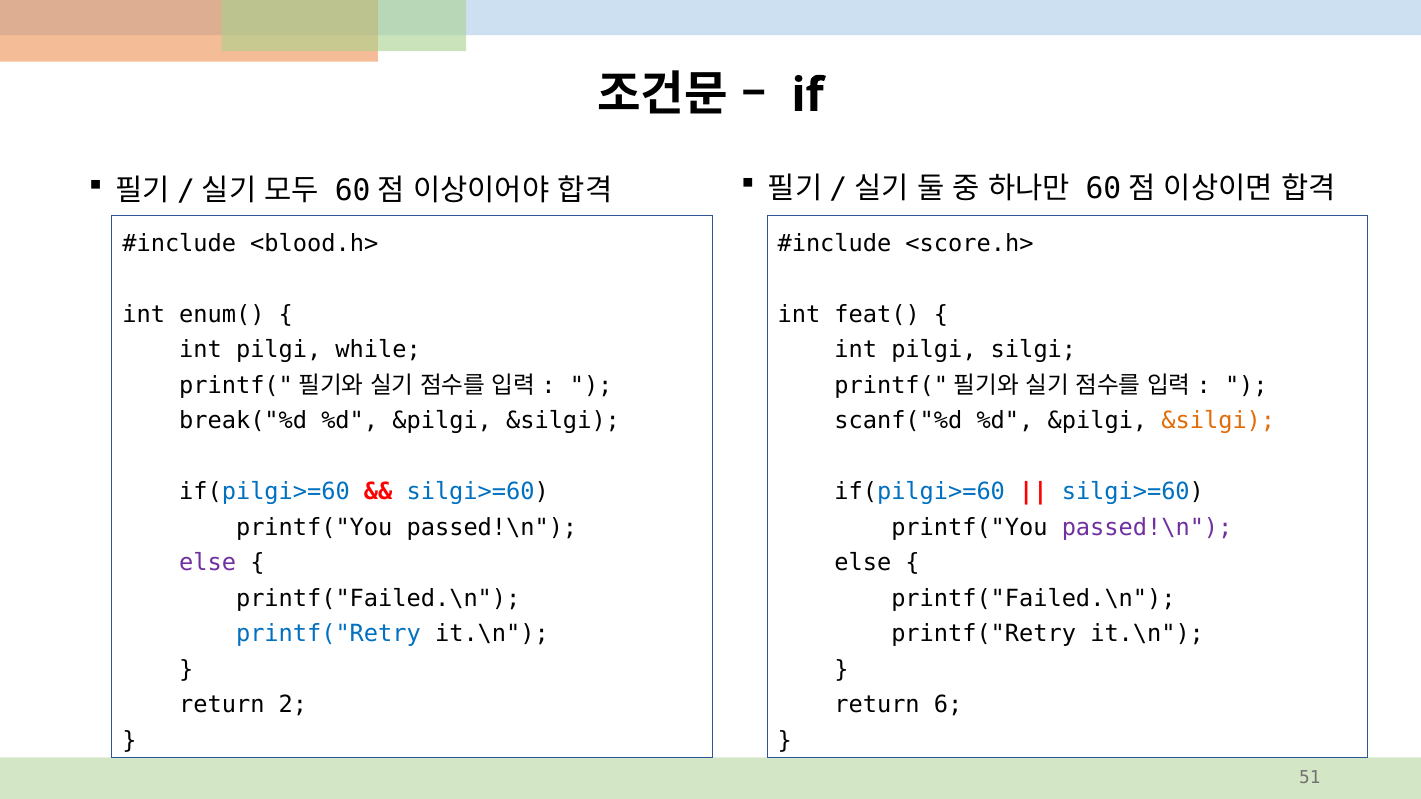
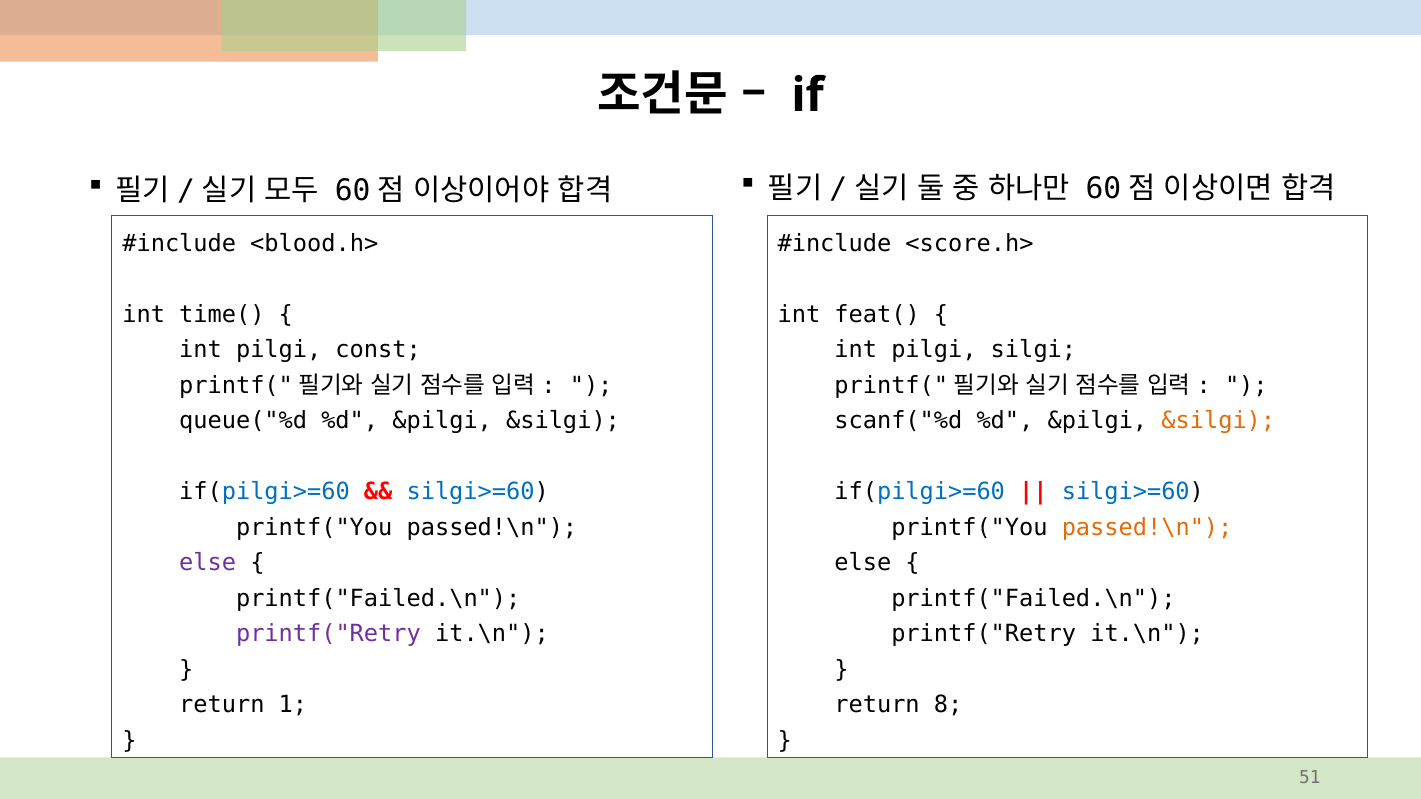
enum(: enum( -> time( (222, 315)
while: while -> const (378, 350)
break("%d: break("%d -> queue("%d (243, 421)
passed!\n colour: purple -> orange (1147, 528)
printf("Retry colour: blue -> purple (328, 634)
2: 2 -> 1 (293, 705)
6: 6 -> 8 (948, 705)
